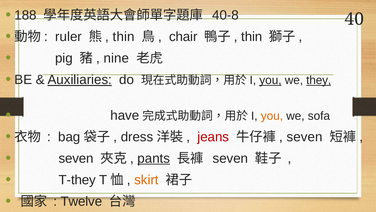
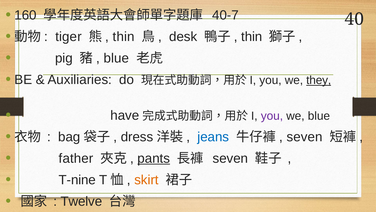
188: 188 -> 160 (26, 15)
40-8: 40-8 -> 40-7 (225, 15)
ruler: ruler -> tiger (68, 37)
chair: chair -> desk (183, 37)
nine: nine -> blue (116, 58)
Auxiliaries underline: present -> none (80, 80)
you underline: present -> none (270, 80)
you colour: orange -> purple (272, 116)
we sofa: sofa -> blue (319, 116)
jeans colour: red -> blue (213, 137)
seven: seven -> father (76, 158)
T-they: T-they -> T-nine (77, 180)
